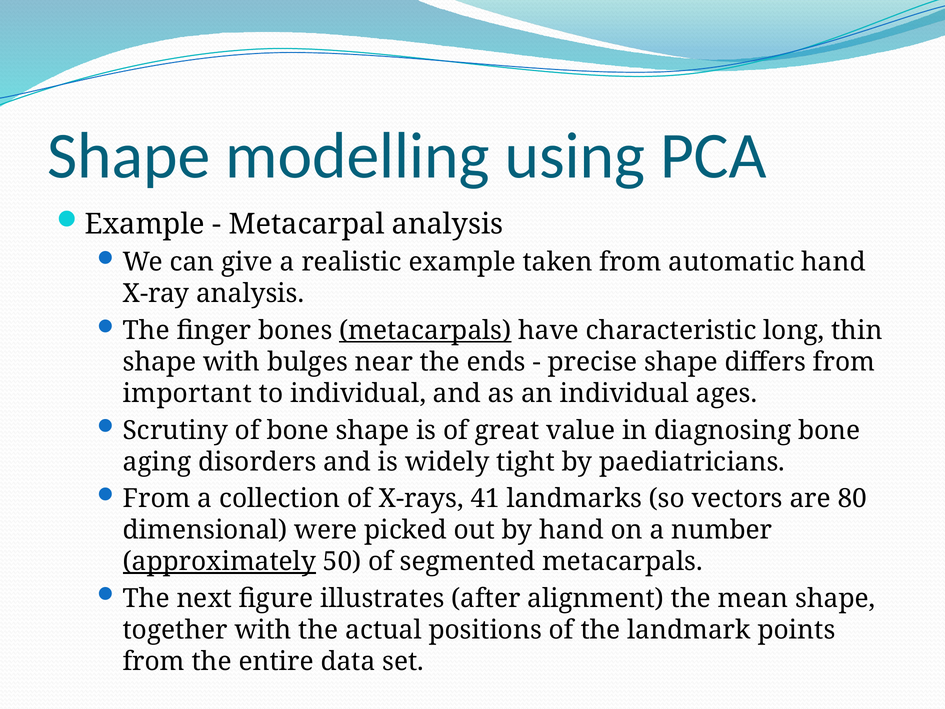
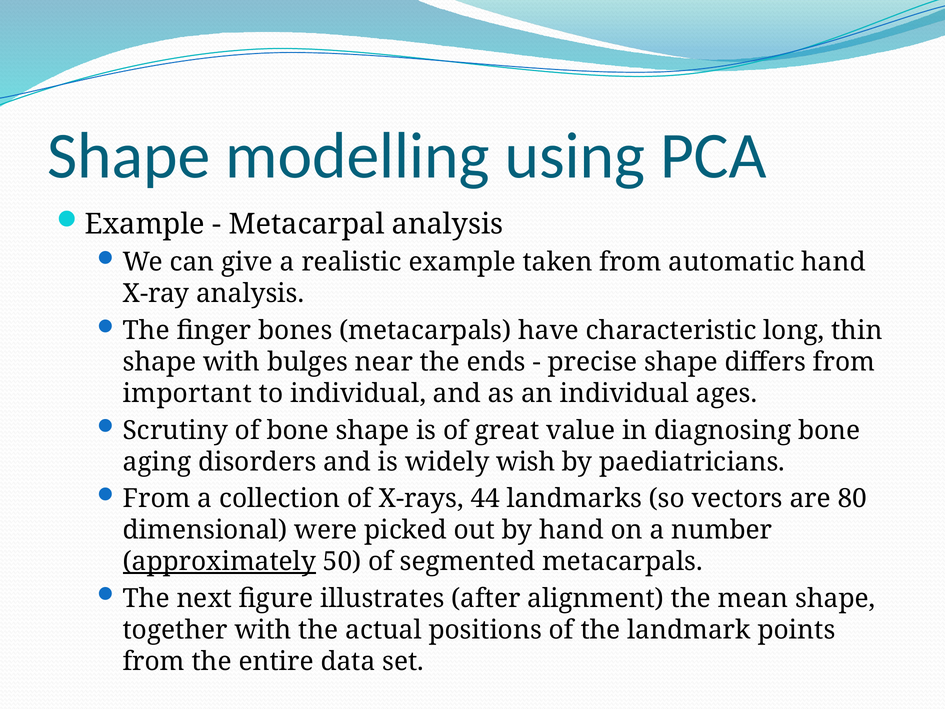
metacarpals underline: present -> none (425, 330)
tight: tight -> wish (526, 462)
41: 41 -> 44 (485, 499)
